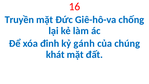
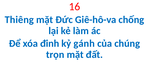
Truyền: Truyền -> Thiêng (19, 20)
khát: khát -> trọn (55, 54)
